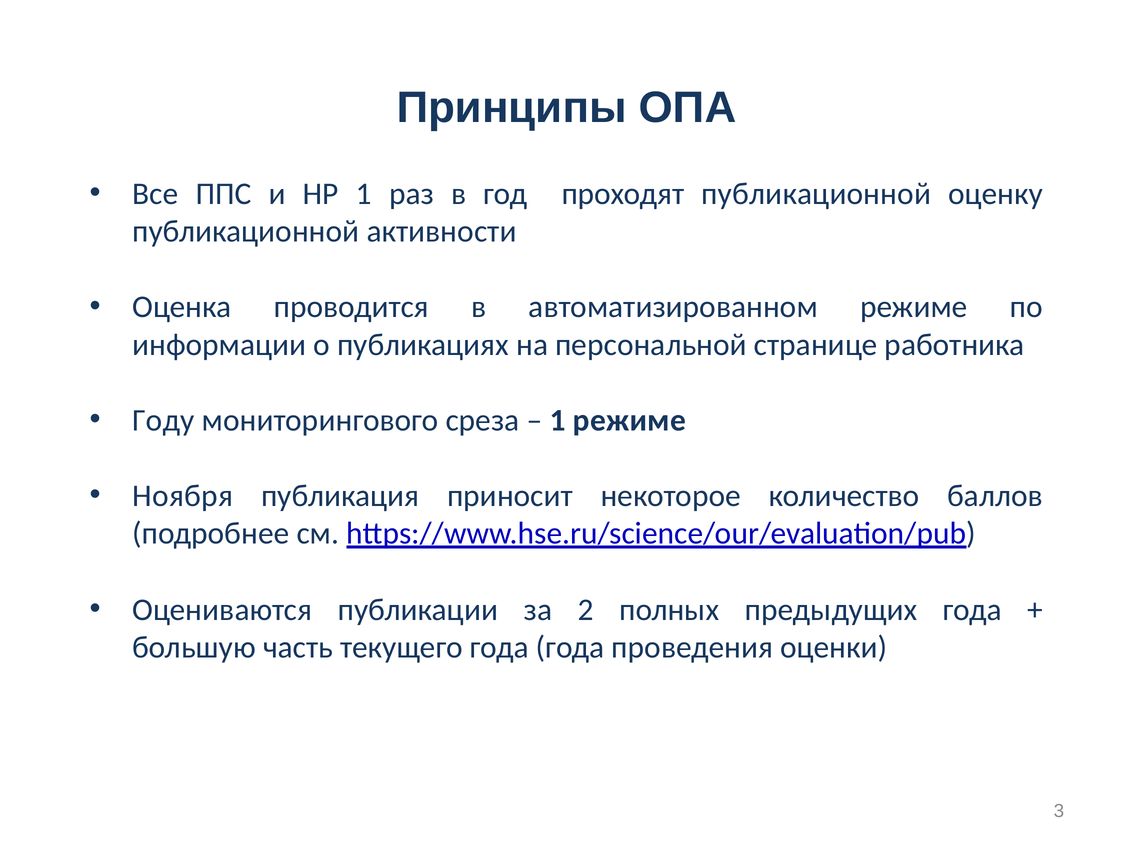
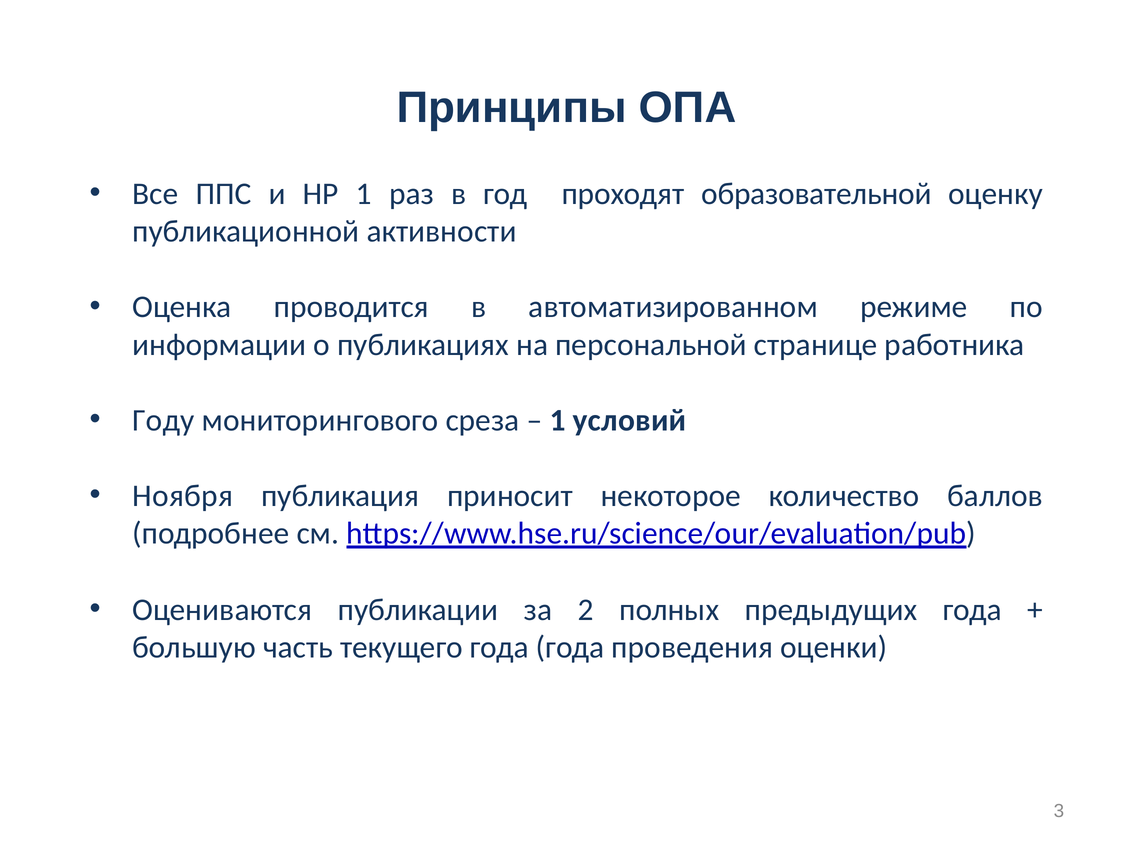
проходят публикационной: публикационной -> образовательной (816, 194)
1 режиме: режиме -> условий (629, 420)
